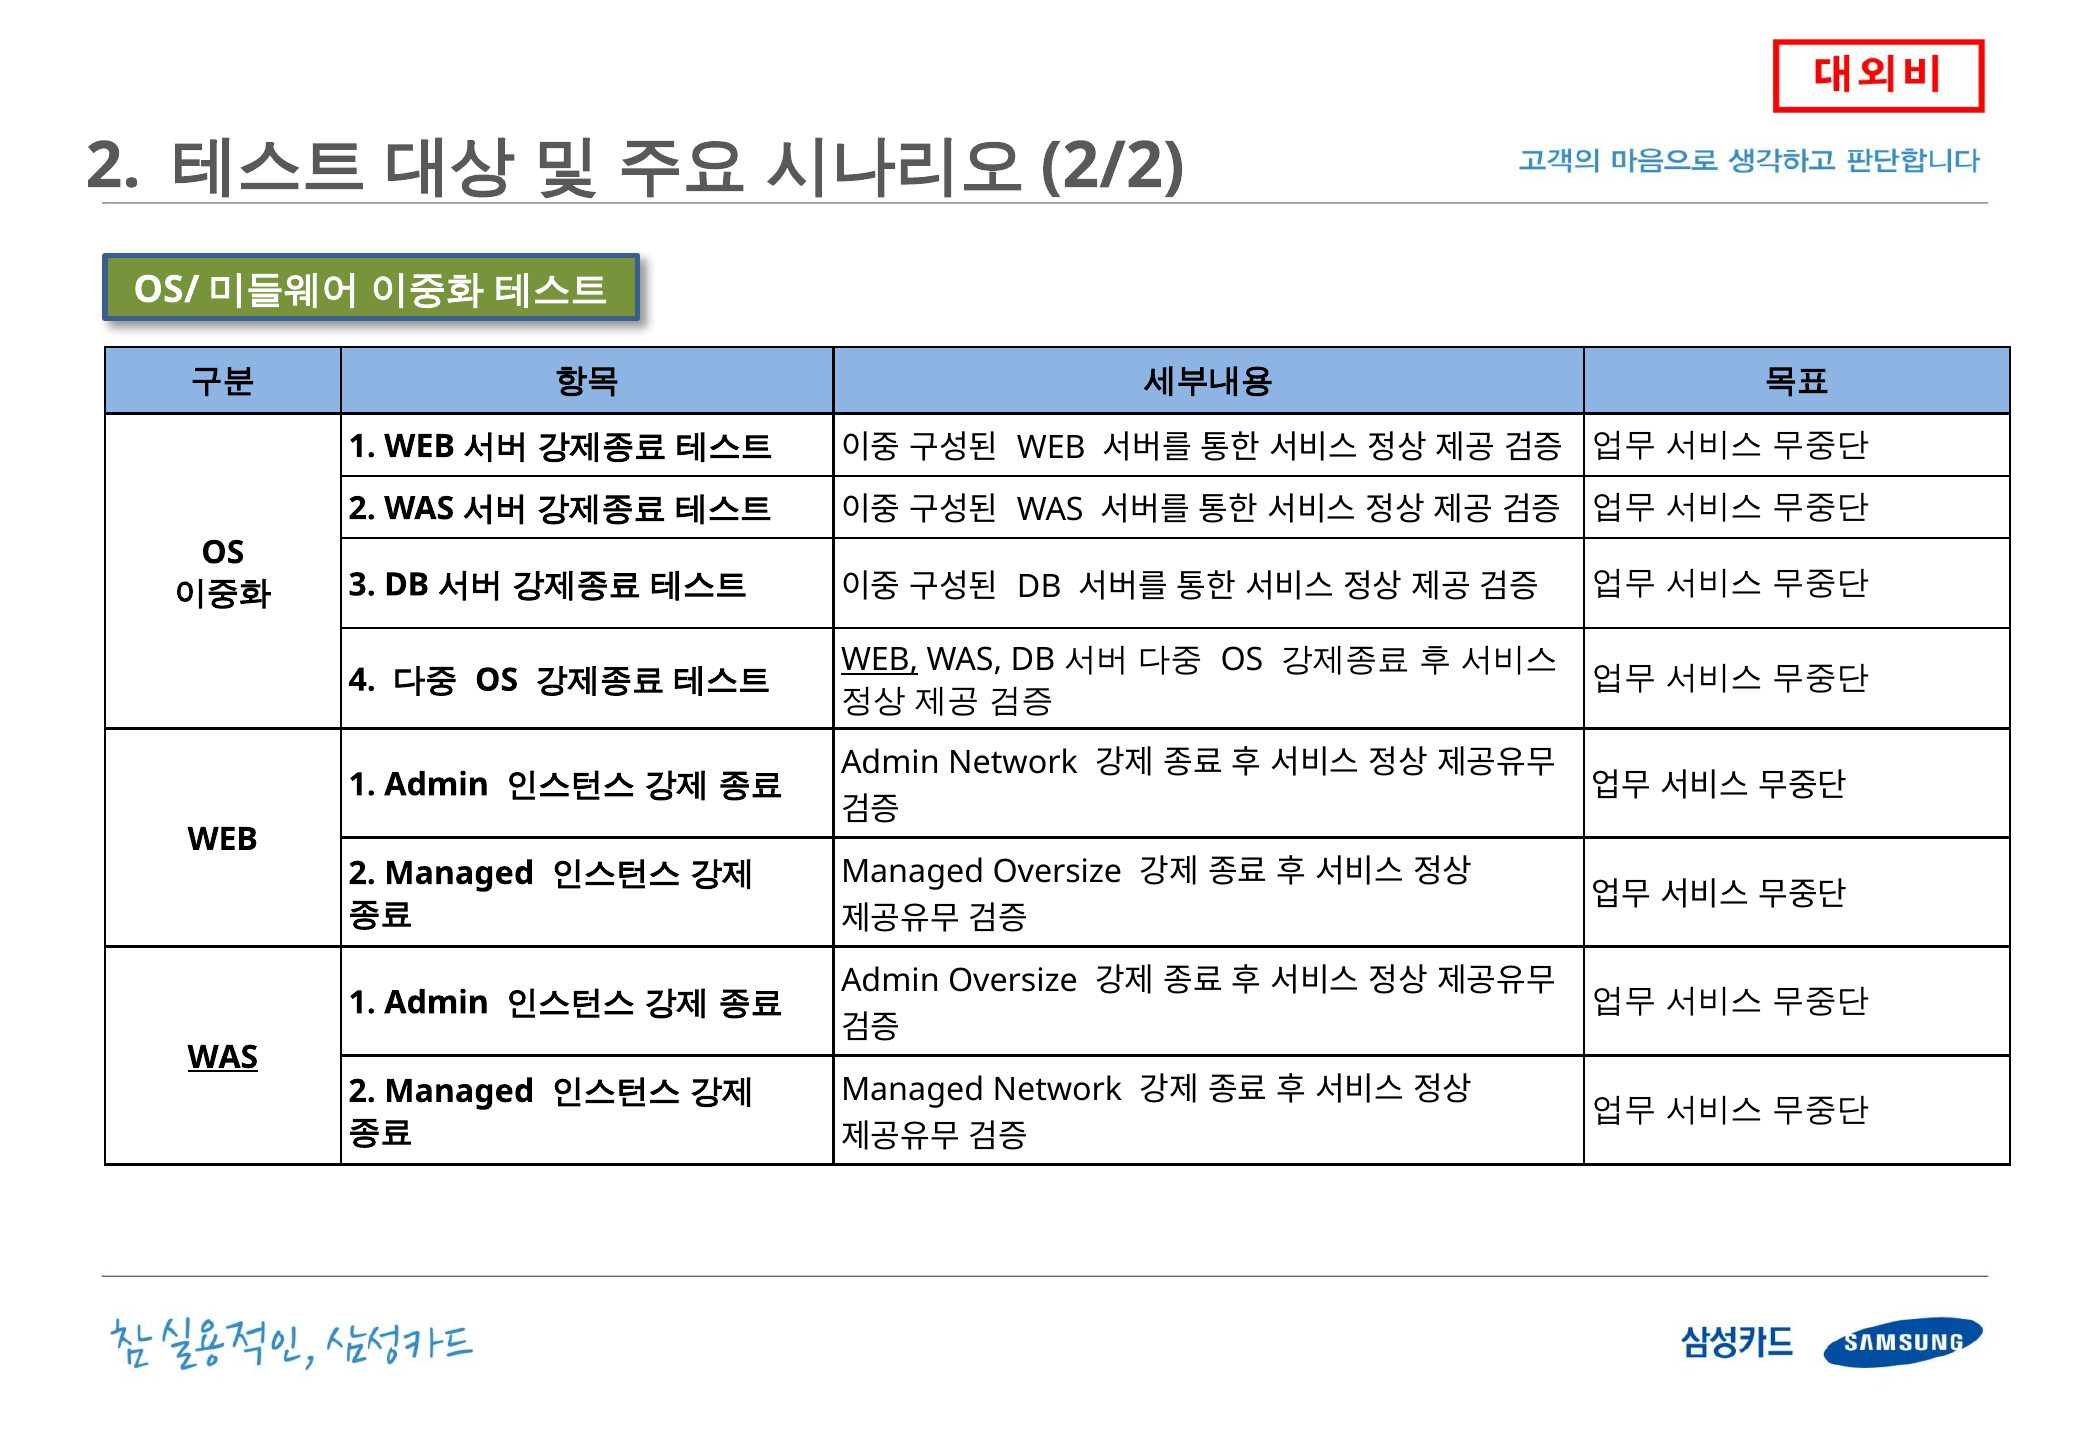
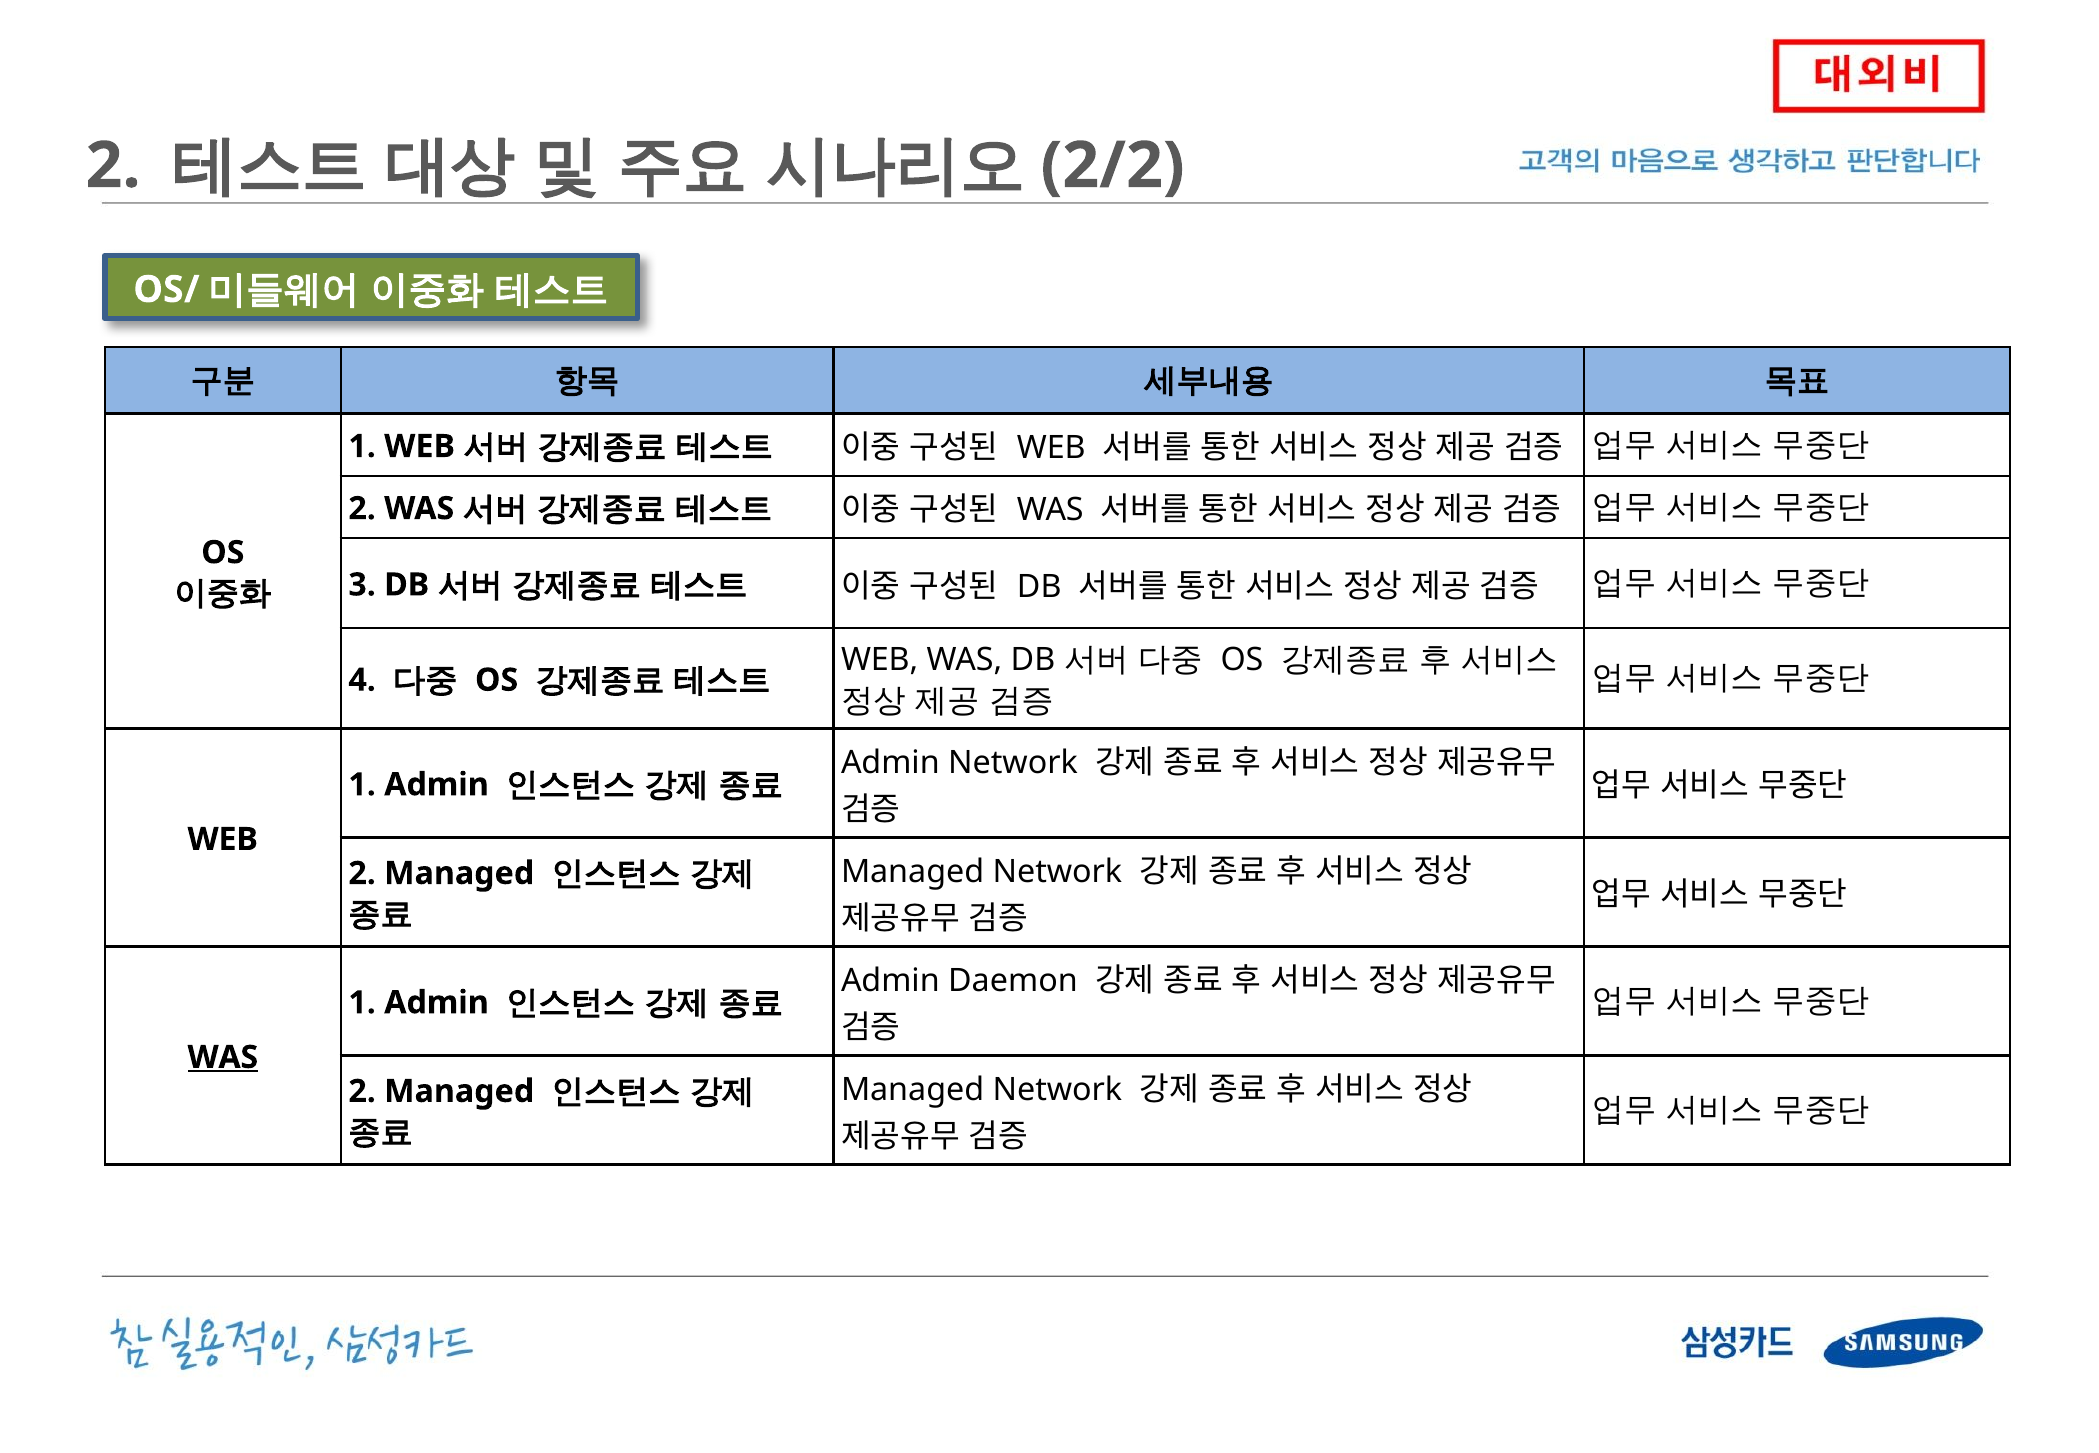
WEB underline: present -> none (880, 660)
Oversize: Oversize -> Network (1057, 872)
Admin Oversize: Oversize -> Daemon (1013, 981)
